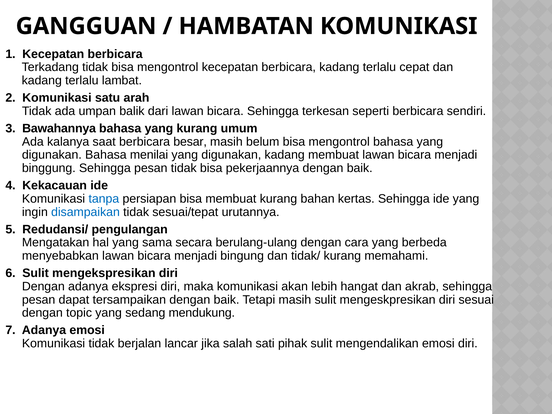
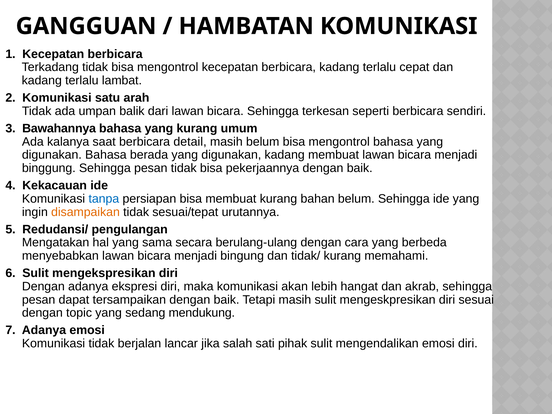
besar: besar -> detail (190, 142)
menilai: menilai -> berada (149, 155)
bahan kertas: kertas -> belum (356, 199)
disampaikan colour: blue -> orange (85, 212)
